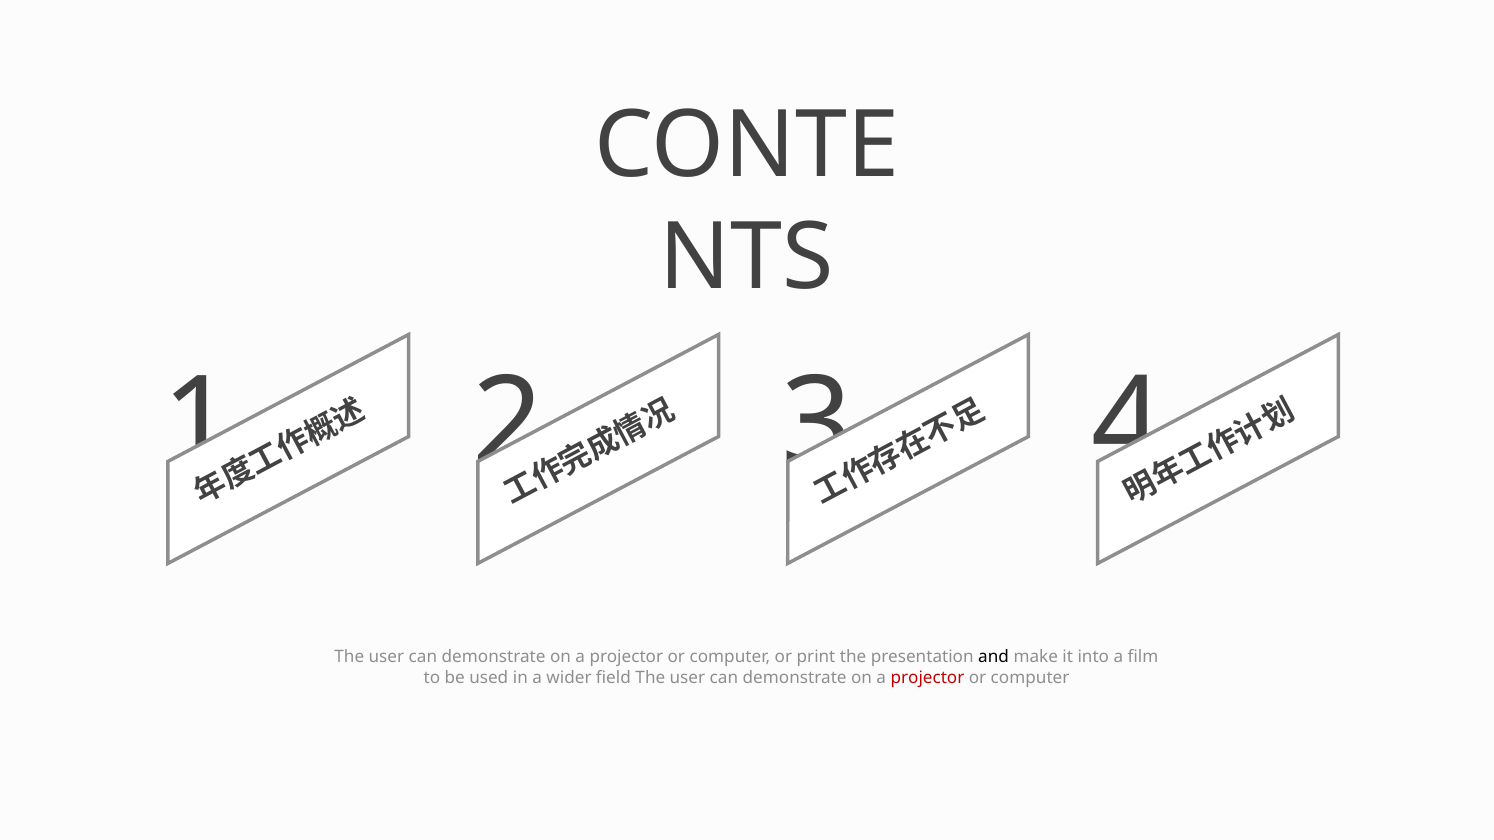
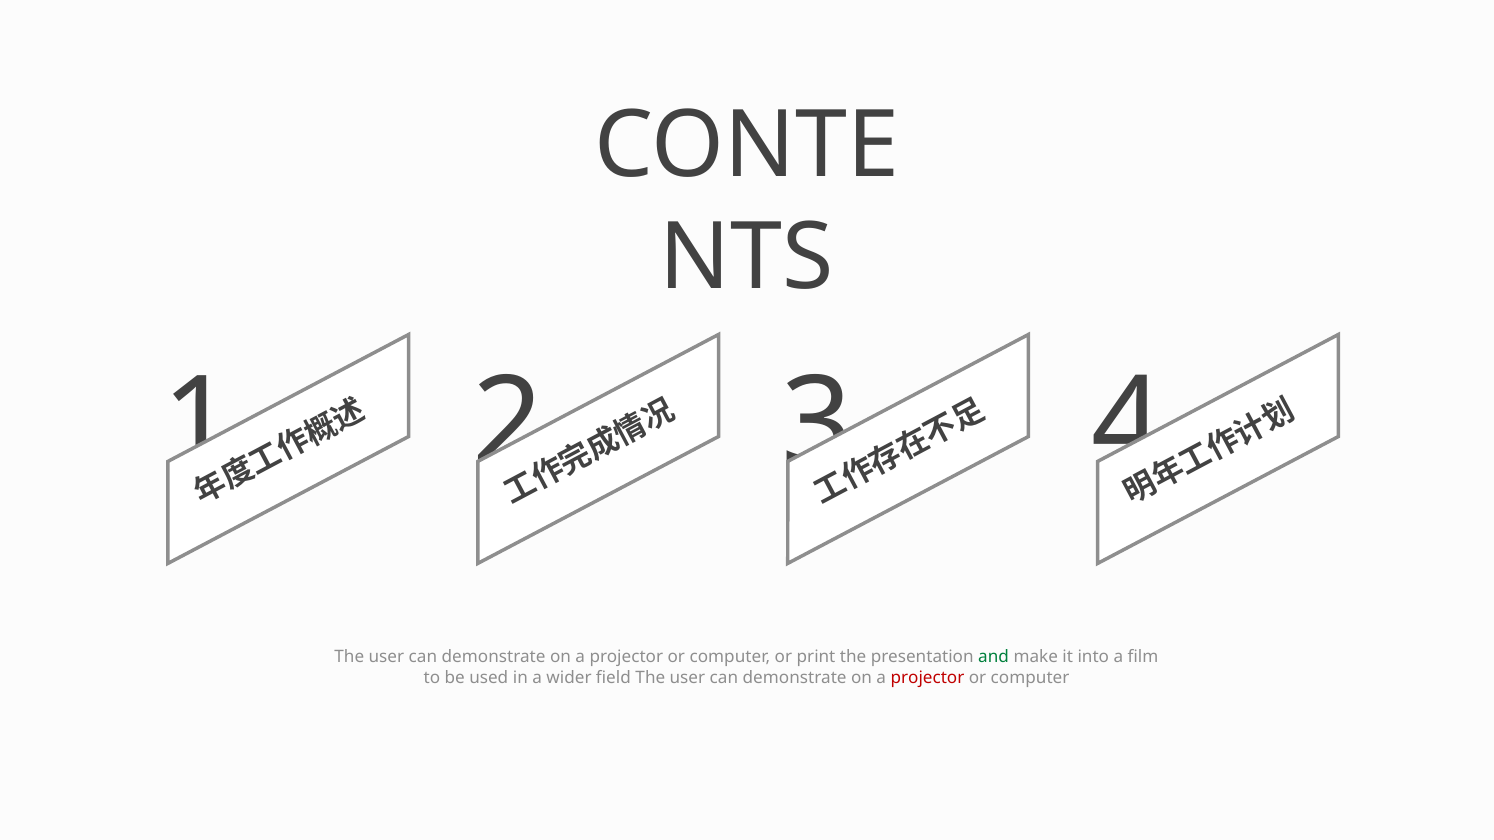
and colour: black -> green (994, 657)
